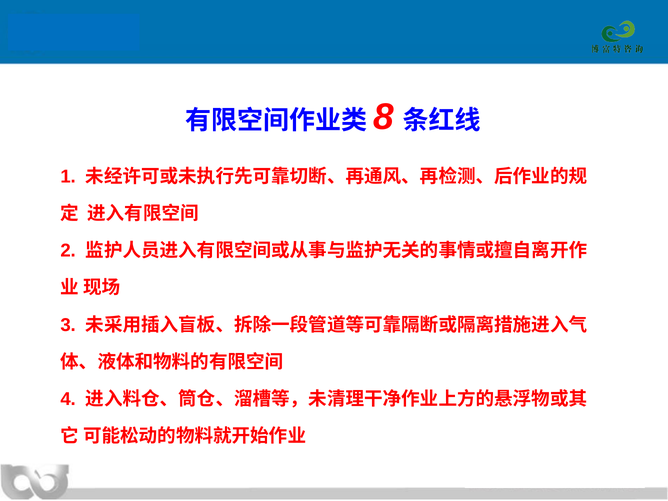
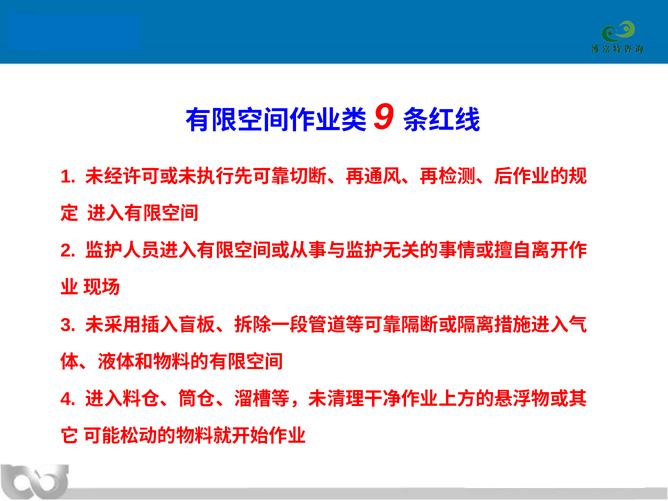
8: 8 -> 9 (384, 117)
